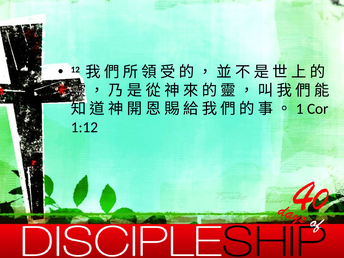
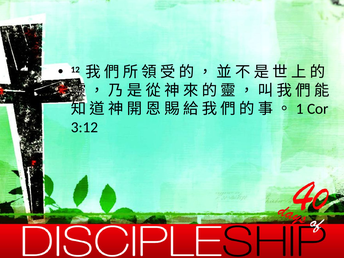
1:12: 1:12 -> 3:12 (84, 127)
